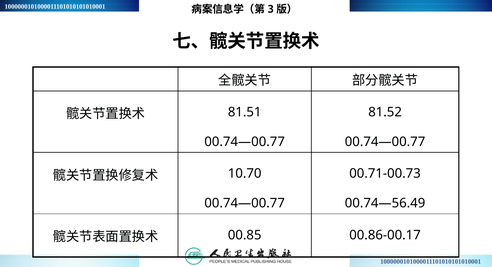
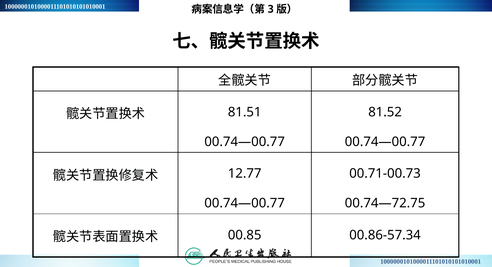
10.70: 10.70 -> 12.77 (245, 173)
00.74—56.49: 00.74—56.49 -> 00.74—72.75 (385, 203)
00.86-00.17: 00.86-00.17 -> 00.86-57.34 (385, 234)
